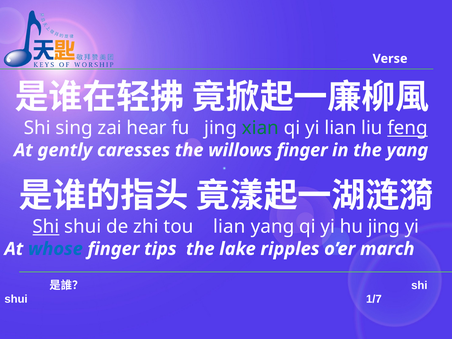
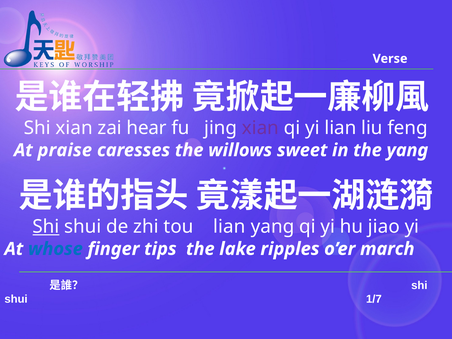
Shi sing: sing -> xian (74, 128)
xian colour: green -> purple (260, 128)
feng underline: present -> none (408, 128)
gently: gently -> praise (65, 150)
willows finger: finger -> sweet (302, 150)
hu jing: jing -> jiao (384, 227)
